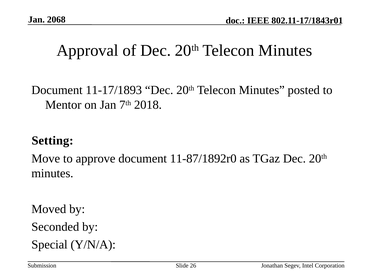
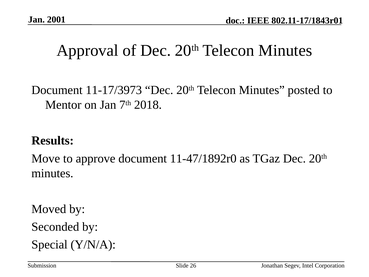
2068: 2068 -> 2001 (56, 20)
11-17/1893: 11-17/1893 -> 11-17/3973 (114, 90)
Setting: Setting -> Results (53, 140)
11-87/1892r0: 11-87/1892r0 -> 11-47/1892r0 (203, 158)
